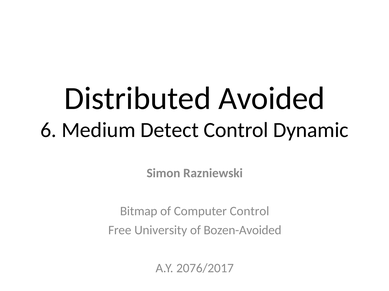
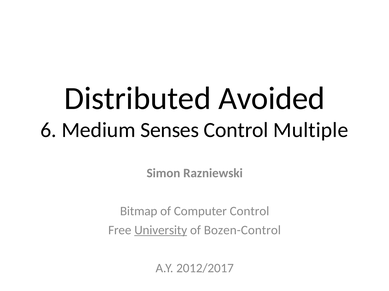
Detect: Detect -> Senses (170, 130)
Dynamic: Dynamic -> Multiple (311, 130)
University underline: none -> present (161, 231)
Bozen-Avoided: Bozen-Avoided -> Bozen-Control (242, 231)
2076/2017: 2076/2017 -> 2012/2017 (205, 269)
